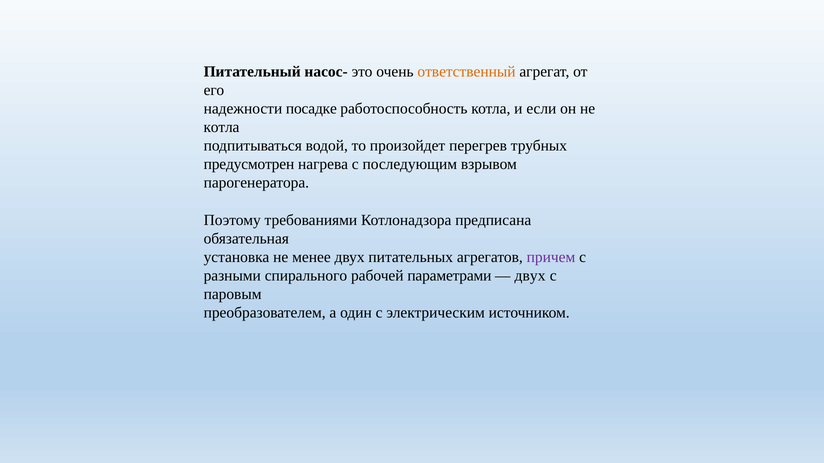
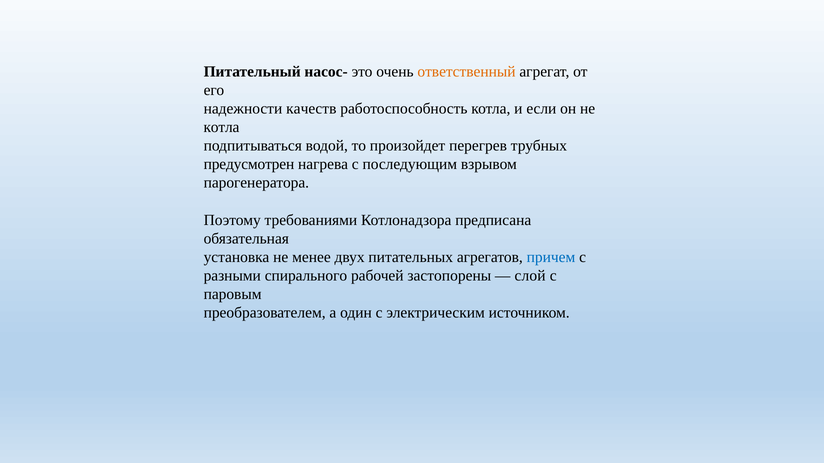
посадке: посадке -> качеств (311, 109)
причем colour: purple -> blue (551, 257)
параметрами: параметрами -> застопорены (449, 276)
двух: двух -> слой (530, 276)
